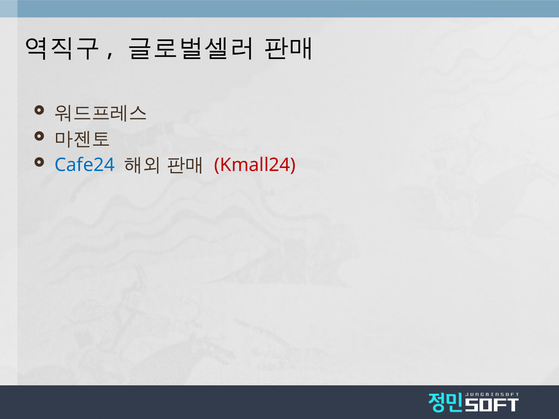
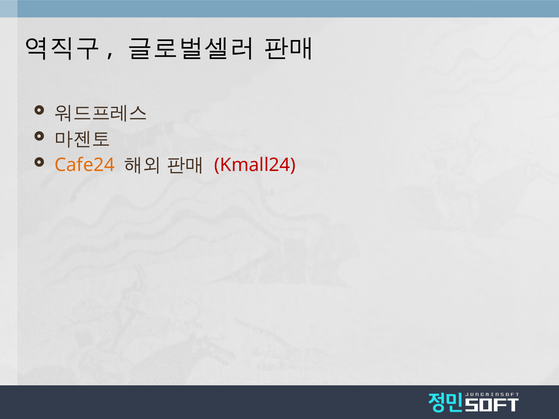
Cafe24 colour: blue -> orange (85, 165)
